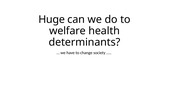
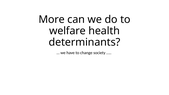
Huge: Huge -> More (52, 19)
